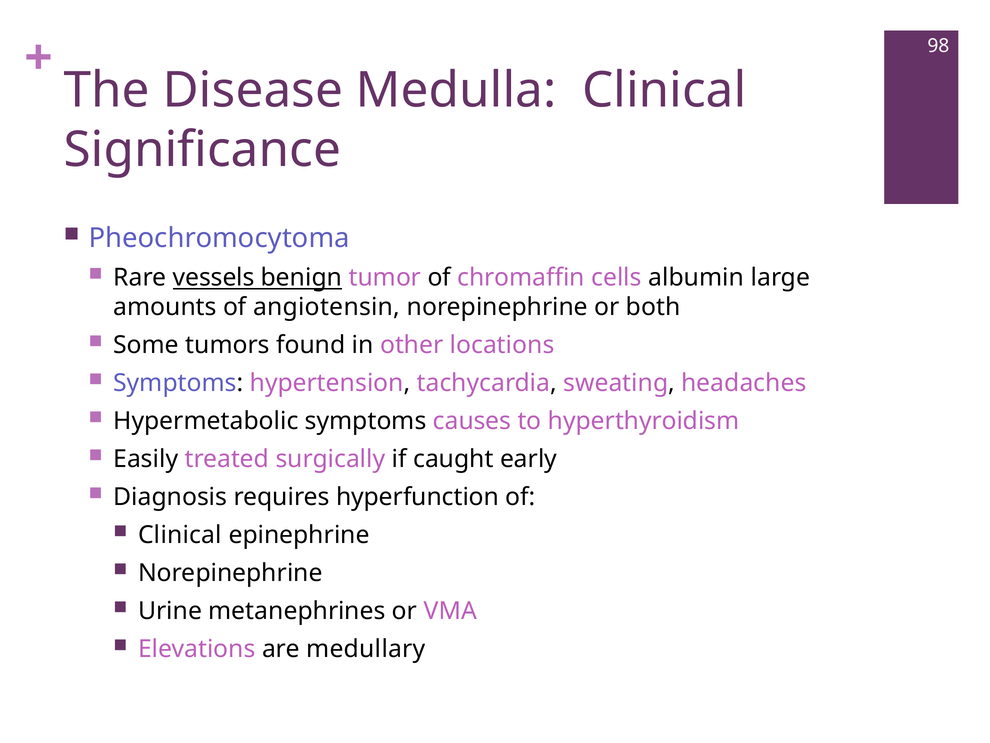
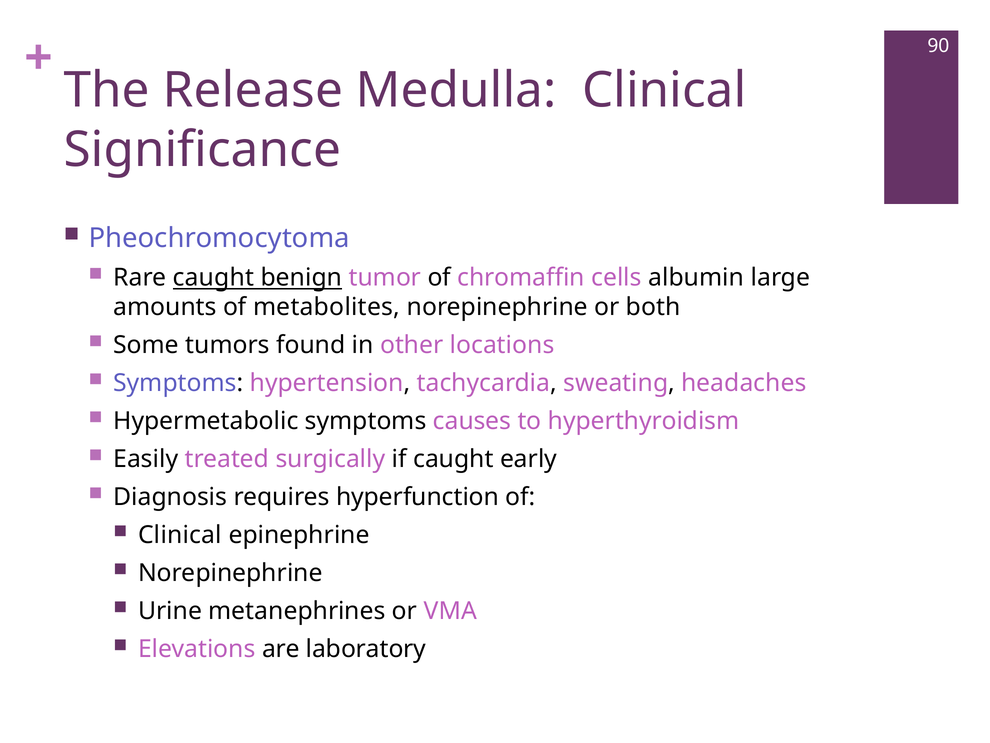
98: 98 -> 90 (938, 46)
Disease: Disease -> Release (253, 91)
Rare vessels: vessels -> caught (213, 277)
angiotensin: angiotensin -> metabolites (327, 307)
medullary: medullary -> laboratory (366, 649)
